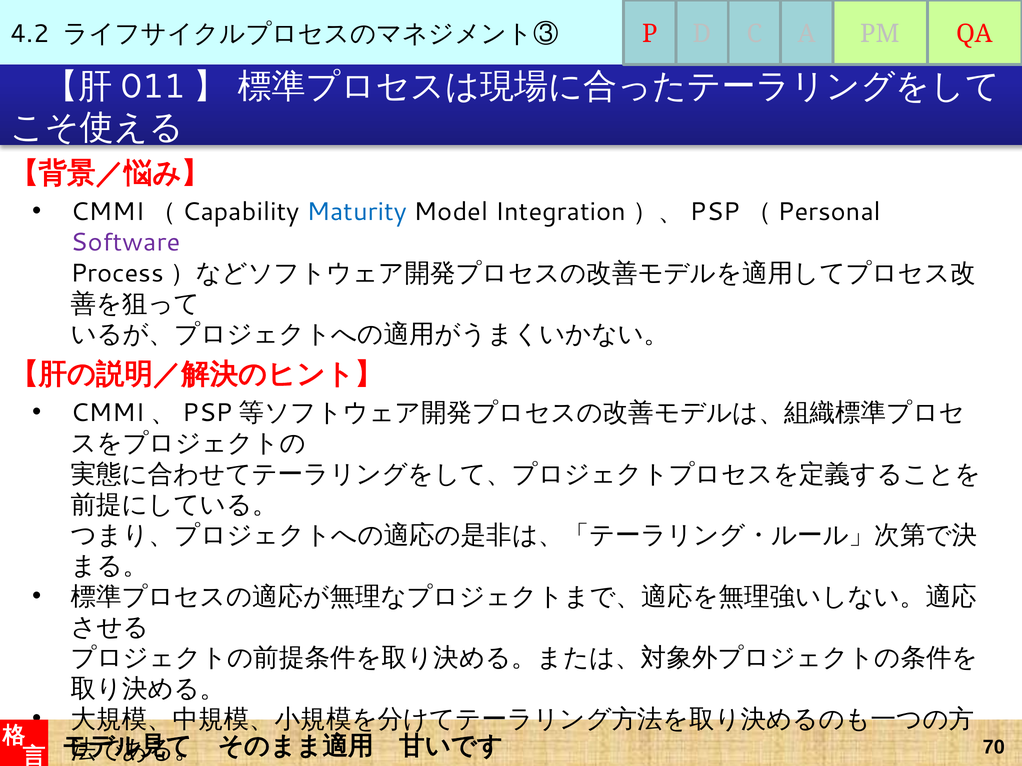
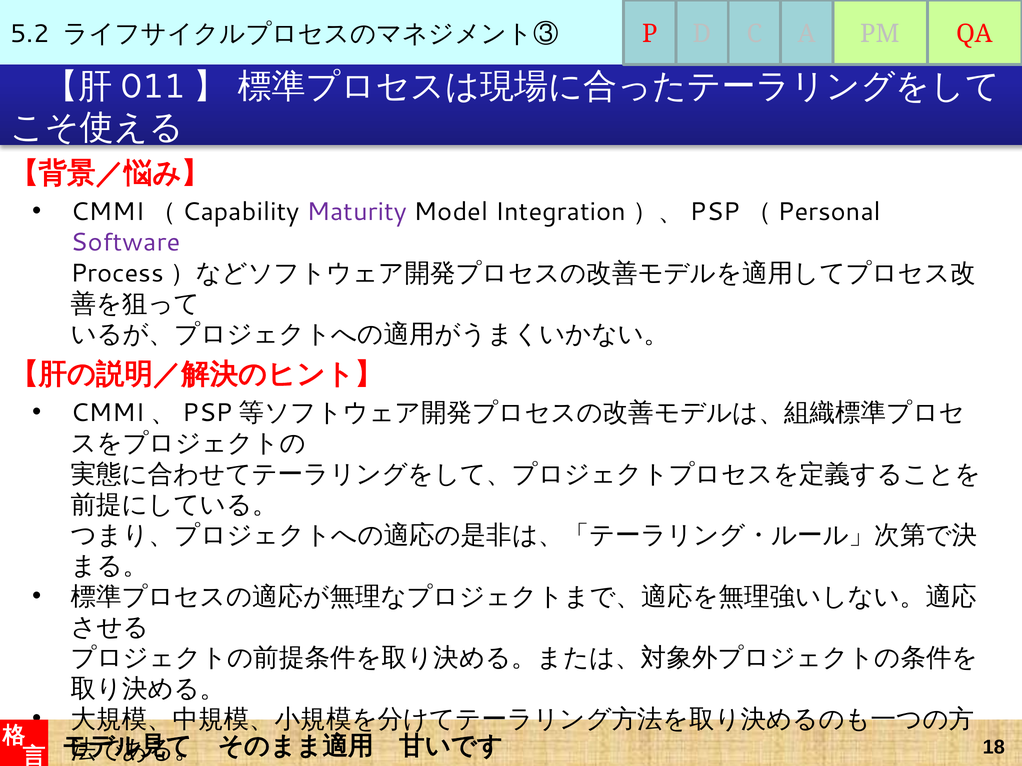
4.2: 4.2 -> 5.2 (30, 34)
Maturity colour: blue -> purple (357, 212)
70: 70 -> 18 (994, 748)
